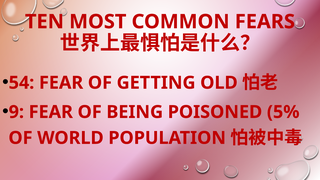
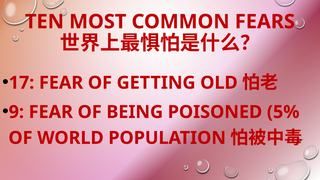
54: 54 -> 17 (21, 83)
